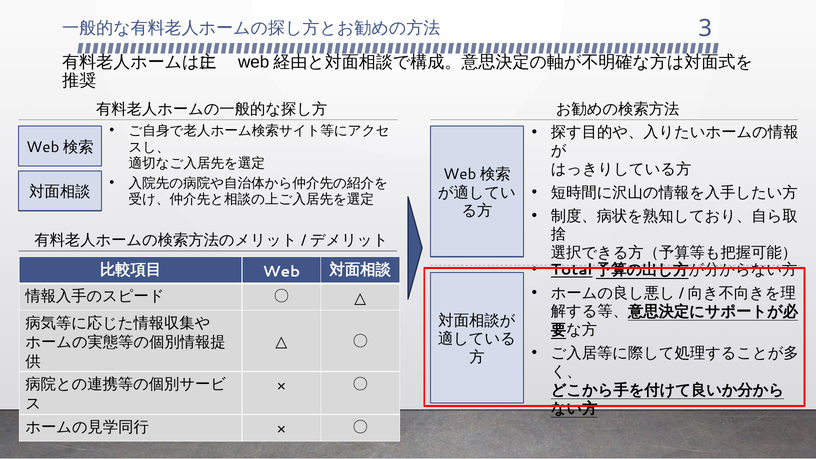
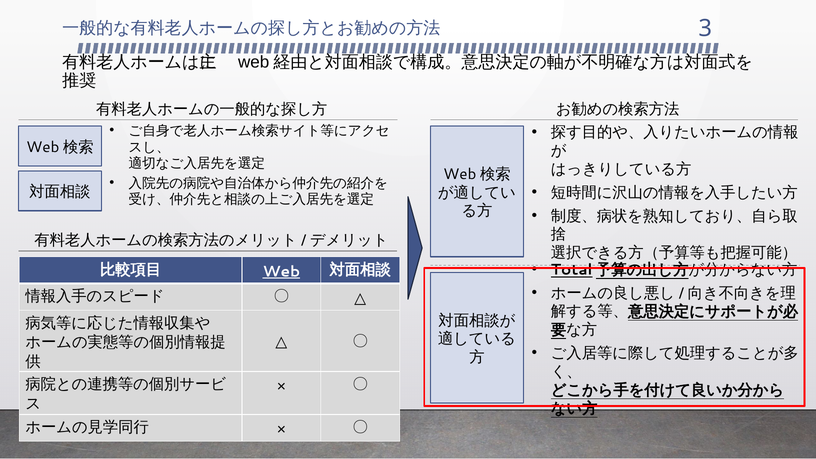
Web underline: none -> present (281, 272)
